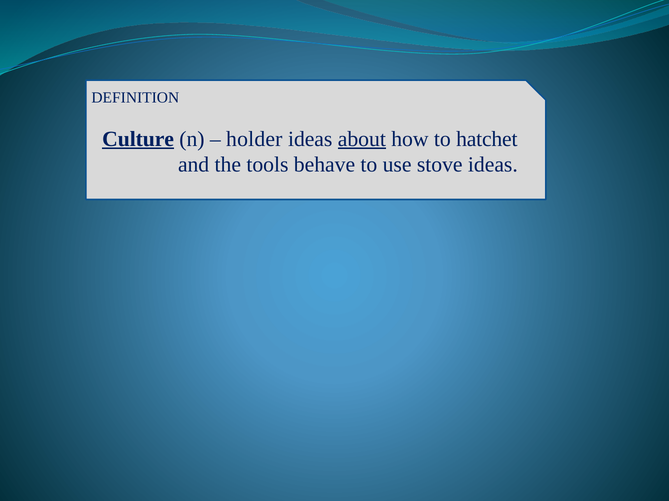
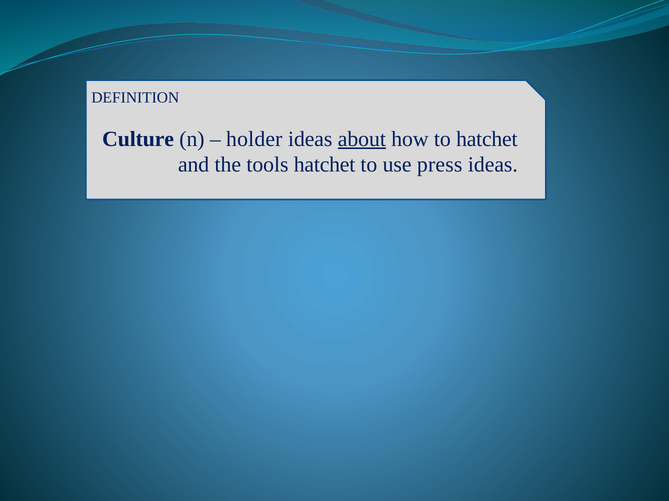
Culture underline: present -> none (138, 139)
tools behave: behave -> hatchet (325, 165)
stove: stove -> press (440, 165)
